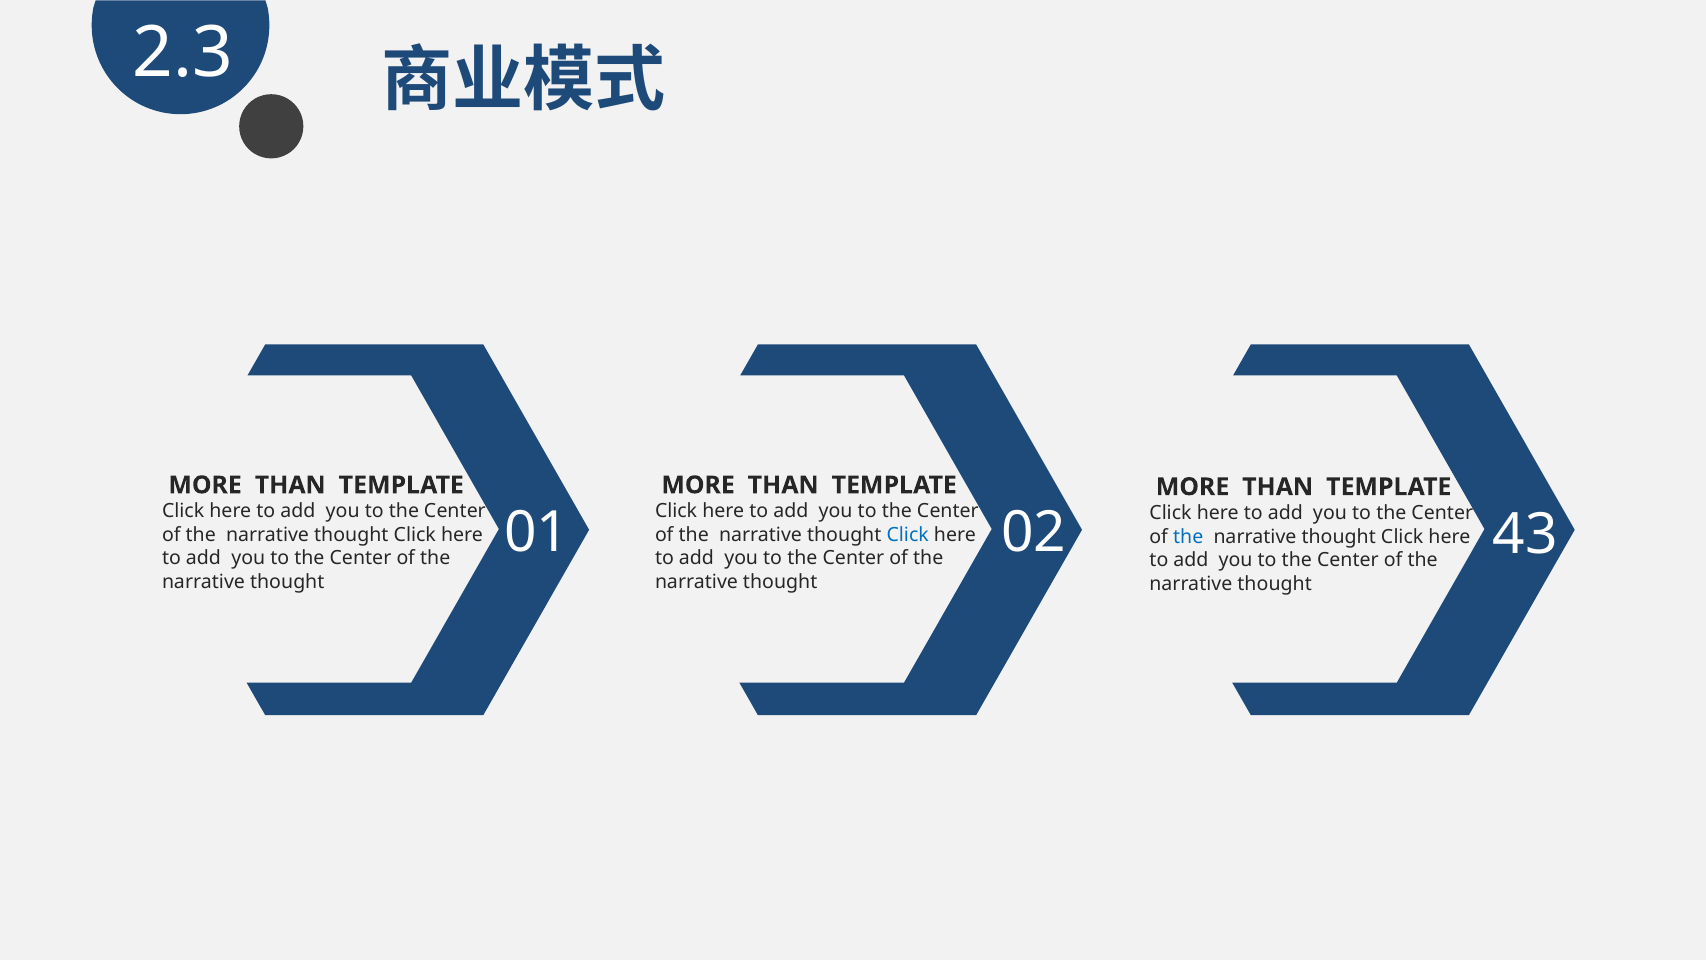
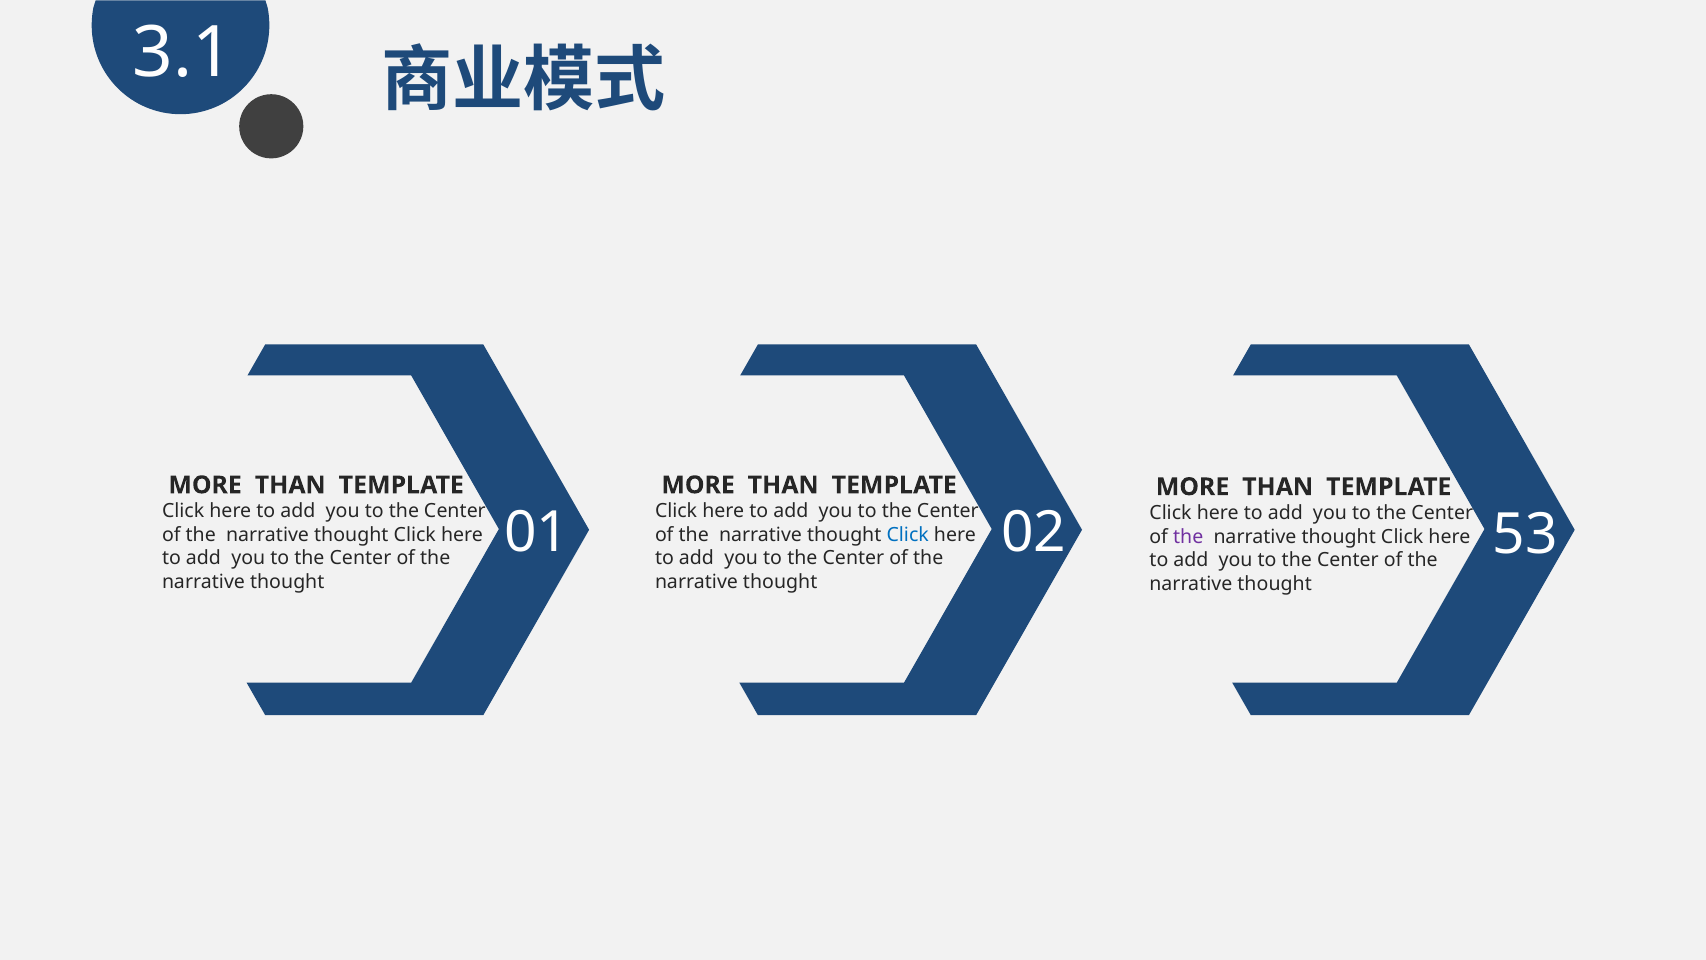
2.3: 2.3 -> 3.1 (183, 53)
43: 43 -> 53 (1525, 534)
the colour: blue -> purple (1188, 537)
